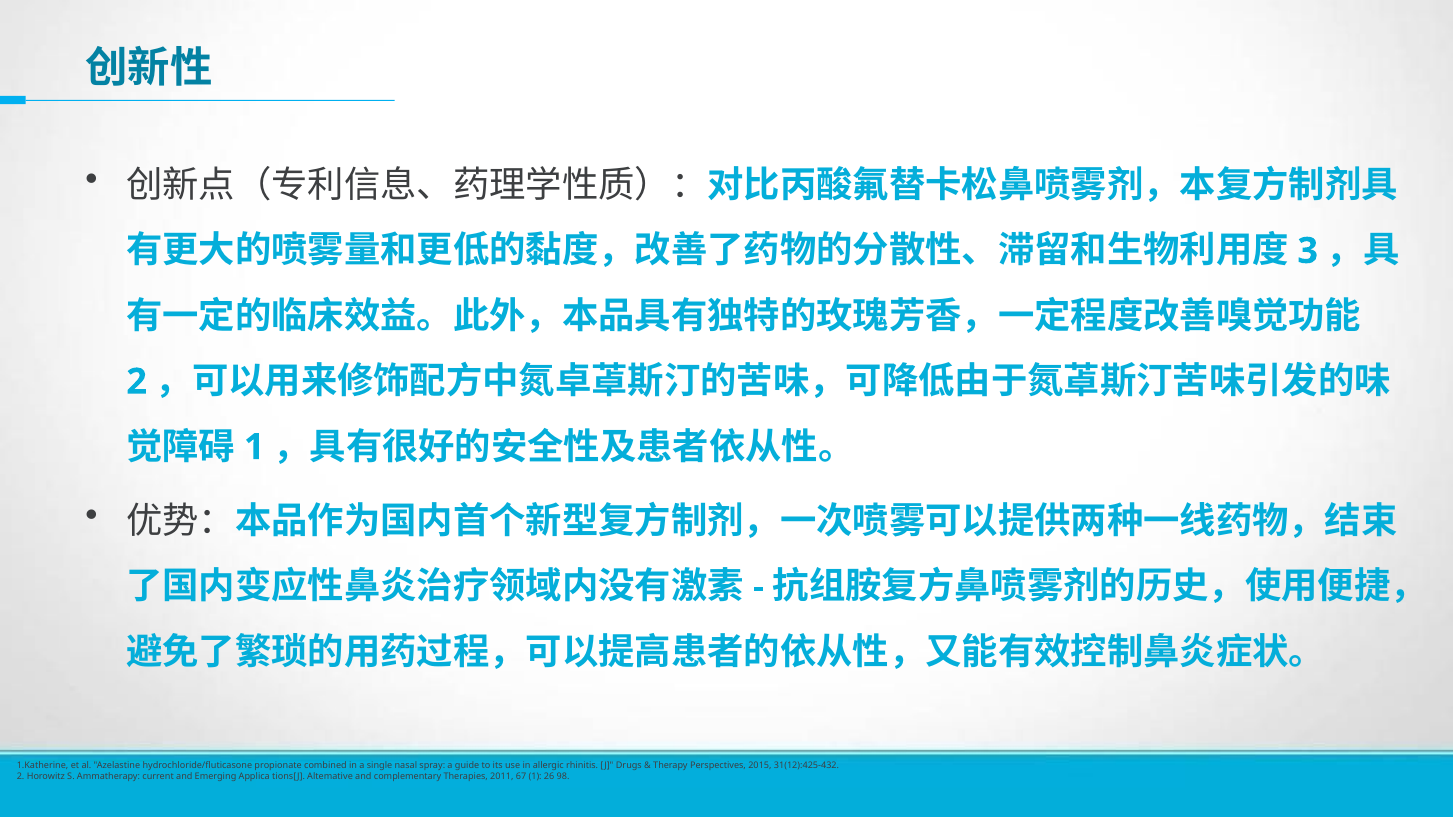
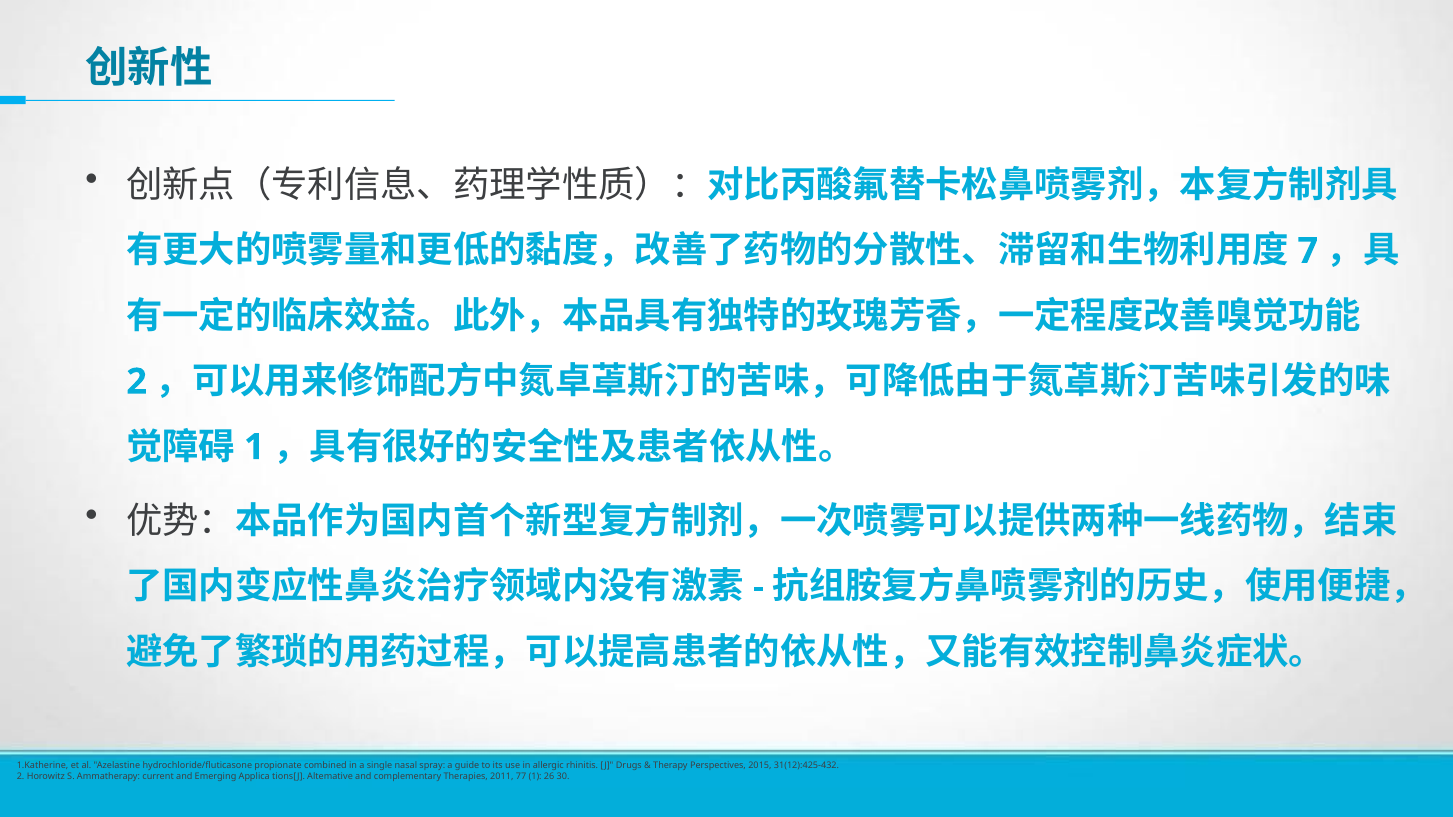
3: 3 -> 7 (1308, 251)
67: 67 -> 77 (521, 777)
98: 98 -> 30 (563, 777)
